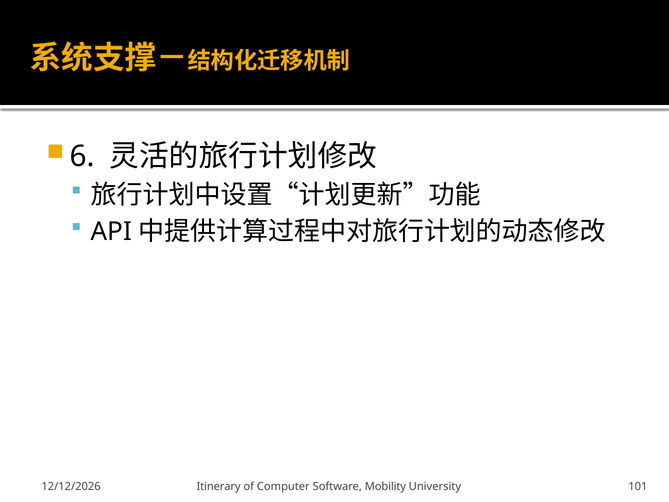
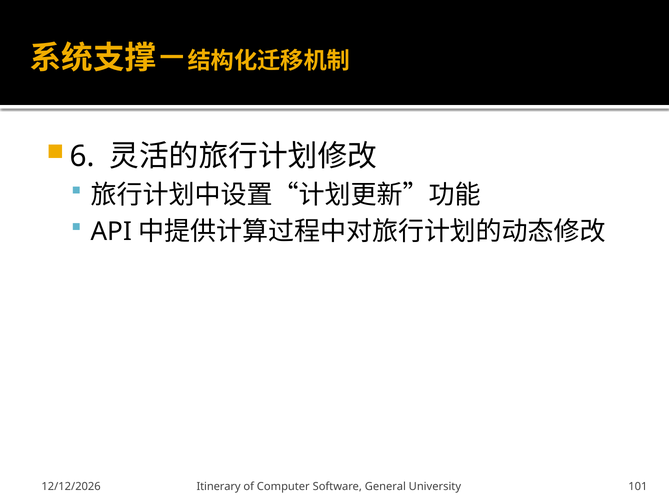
Mobility: Mobility -> General (385, 486)
